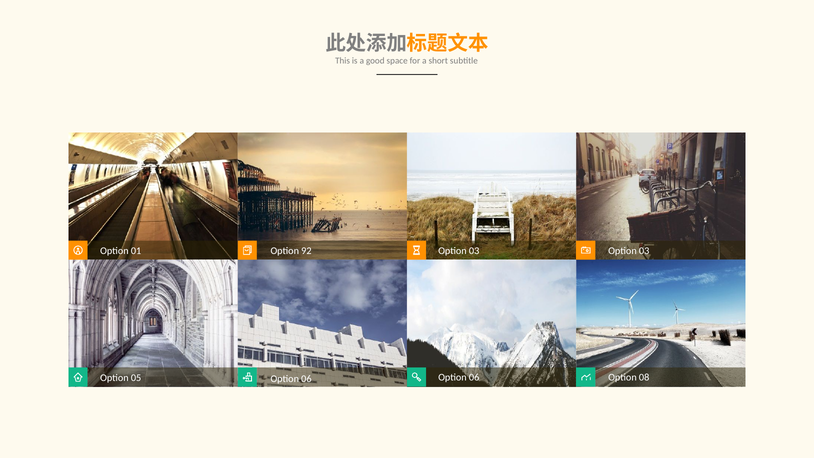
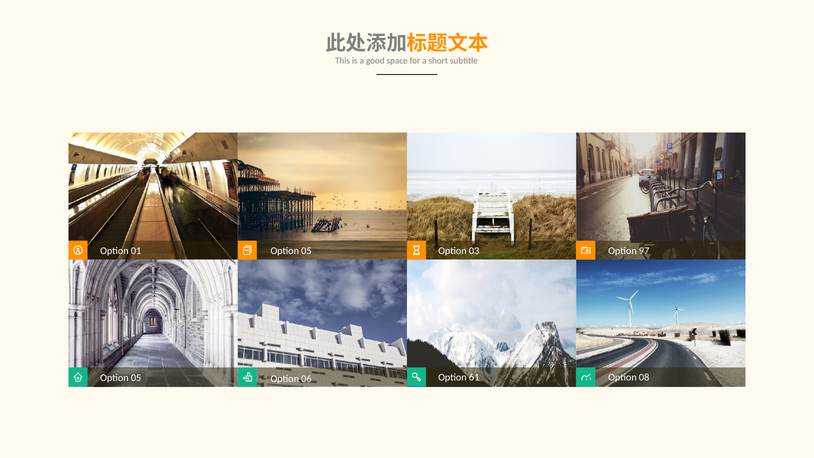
92: 92 -> 05 (306, 251)
03: 03 -> 97 (644, 251)
06: 06 -> 61 (474, 377)
